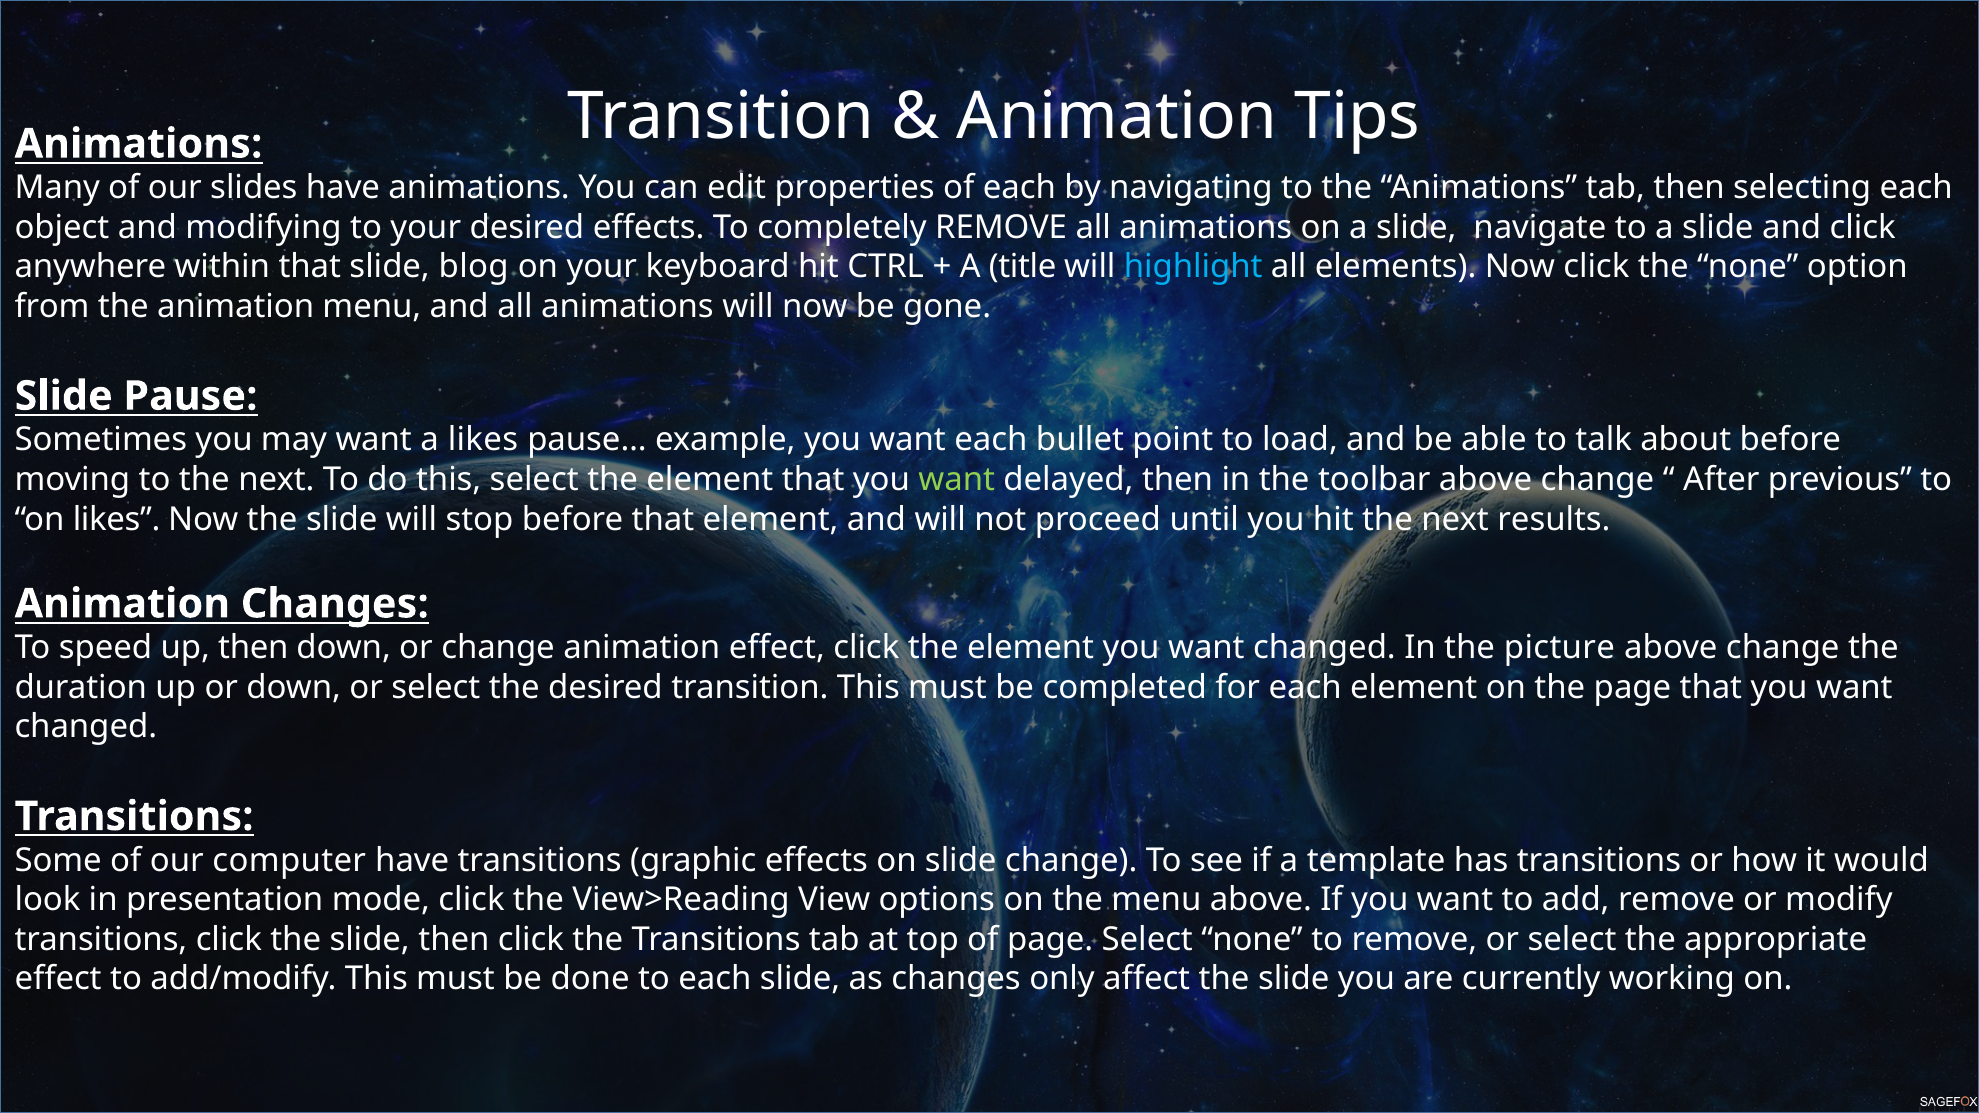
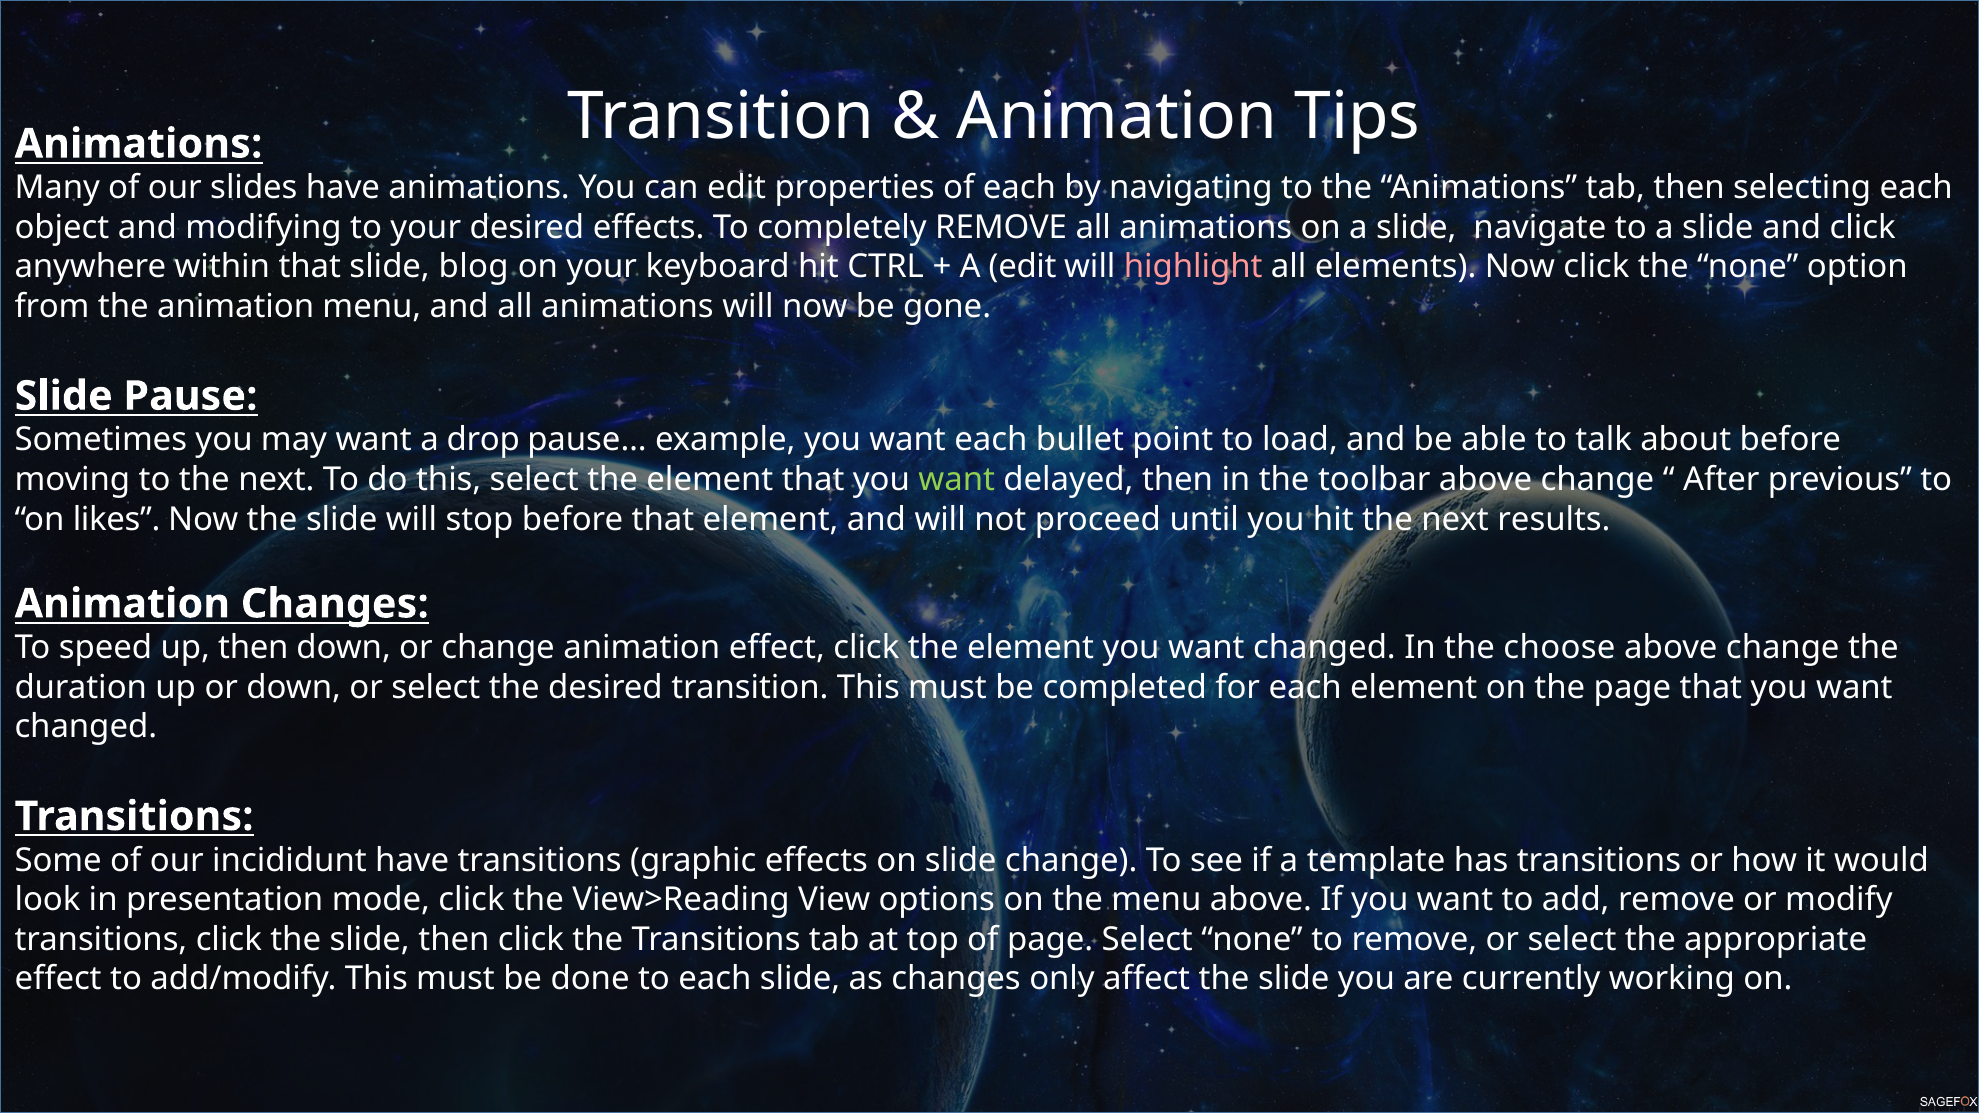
A title: title -> edit (1023, 267)
highlight colour: light blue -> pink (1193, 267)
a likes: likes -> drop (483, 440)
picture: picture -> choose (1559, 648)
computer: computer -> incididunt (289, 861)
